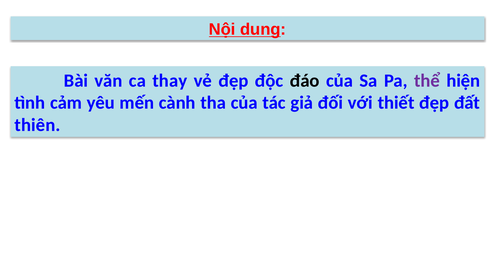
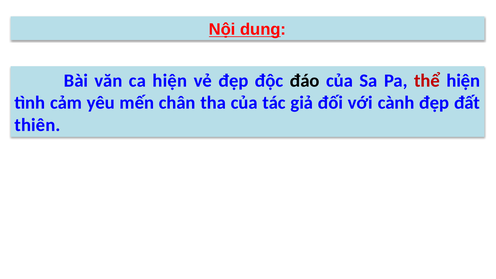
ca thay: thay -> hiện (170, 81)
thể colour: purple -> red (427, 81)
cành: cành -> chân (177, 103)
thiết: thiết -> cành (396, 103)
